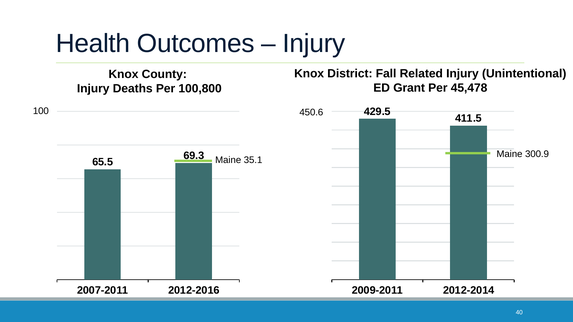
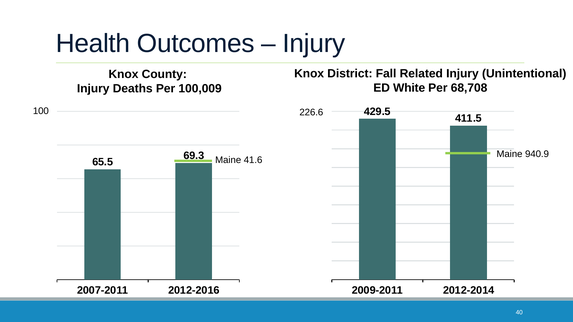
Grant: Grant -> White (409, 88)
45,478: 45,478 -> 68,708 (469, 88)
100,800: 100,800 -> 100,009 (200, 89)
450.6: 450.6 -> 226.6 (311, 112)
300.9: 300.9 -> 940.9 (537, 154)
35.1: 35.1 -> 41.6 (253, 160)
